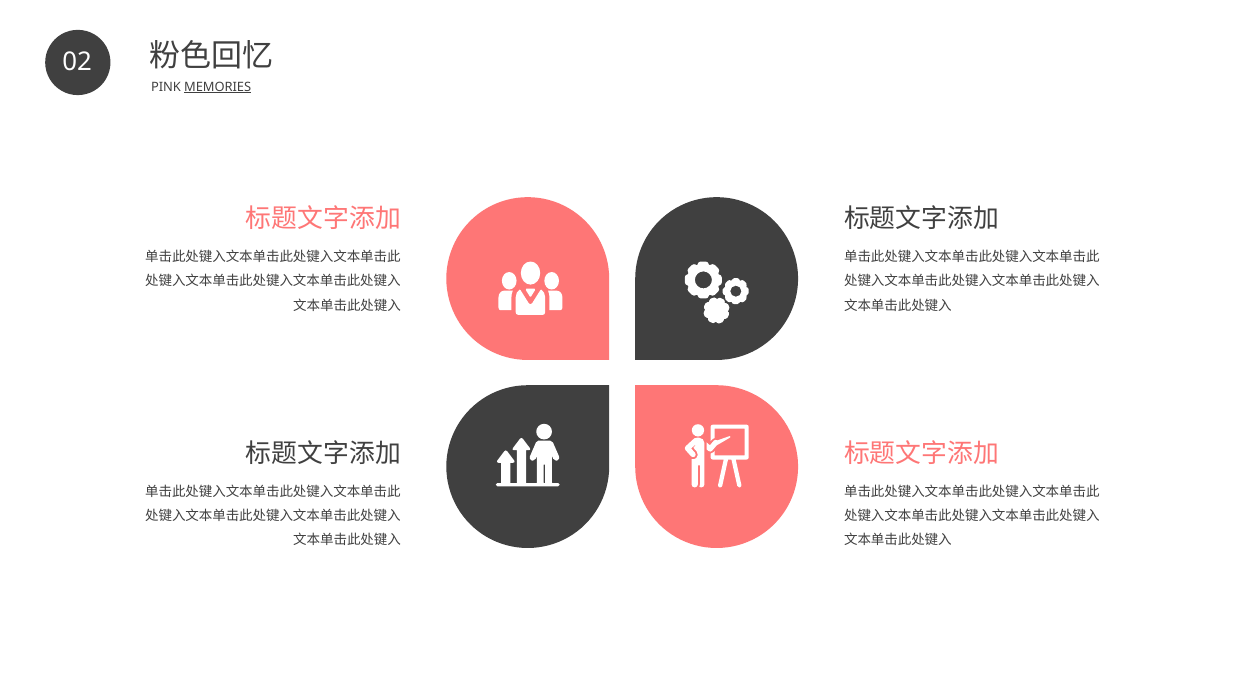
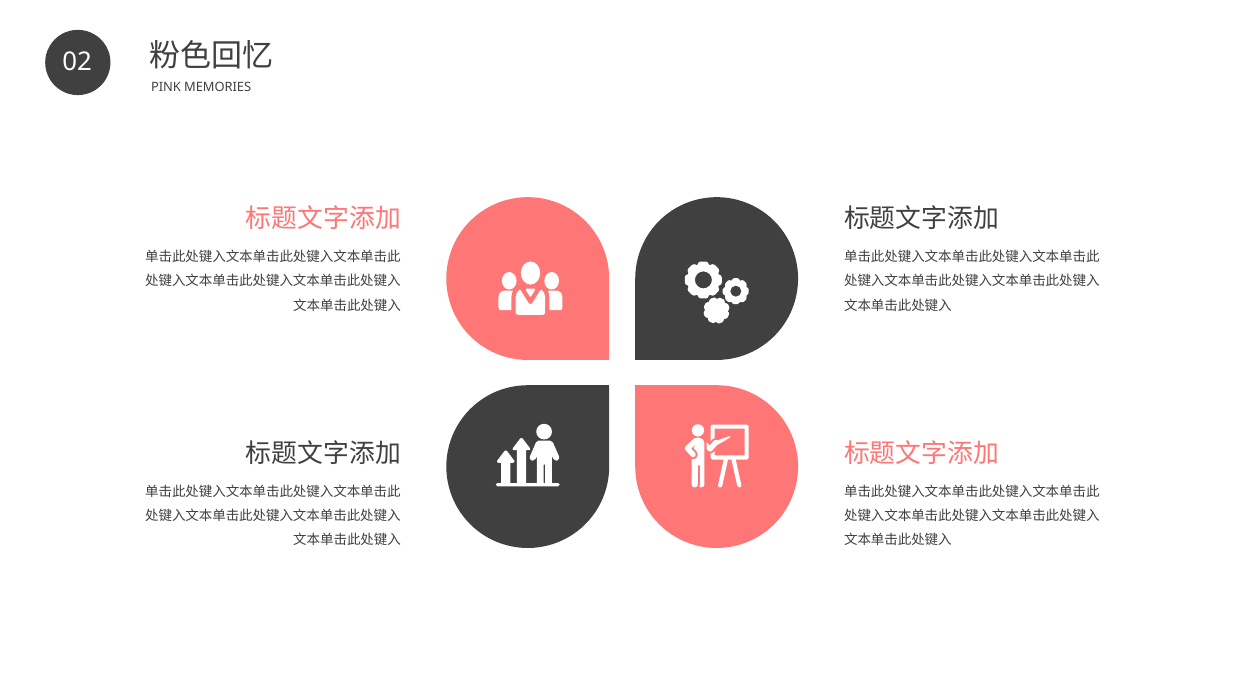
MEMORIES underline: present -> none (218, 87)
